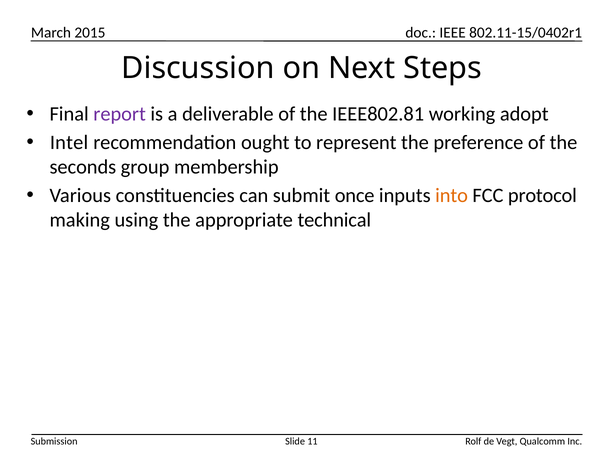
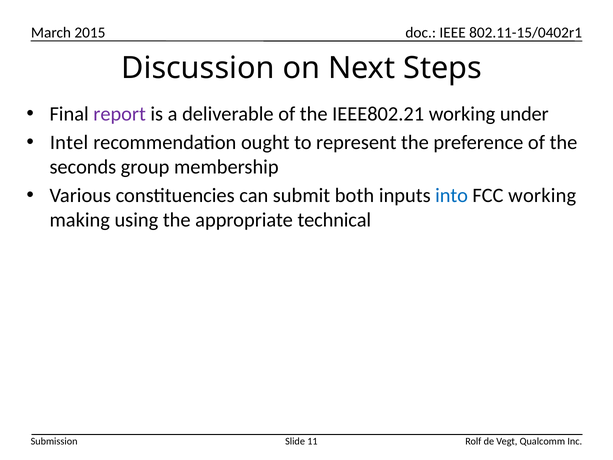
IEEE802.81: IEEE802.81 -> IEEE802.21 (378, 114)
adopt: adopt -> under (524, 114)
once: once -> both (354, 196)
into colour: orange -> blue (452, 196)
FCC protocol: protocol -> working (542, 196)
